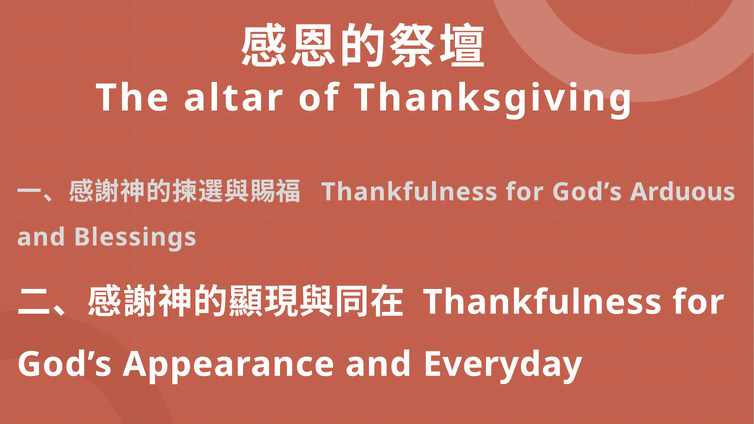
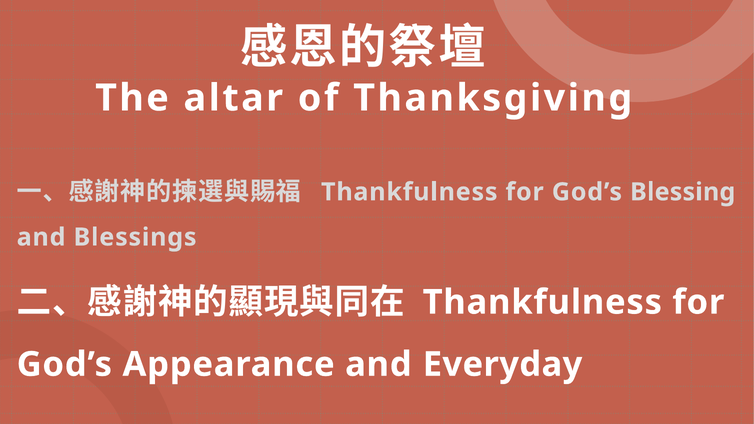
Arduous: Arduous -> Blessing (683, 192)
